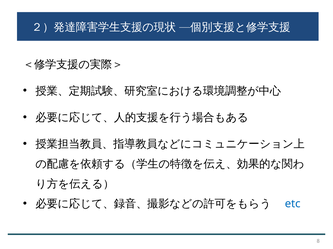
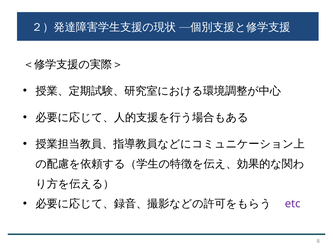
etc colour: blue -> purple (293, 204)
